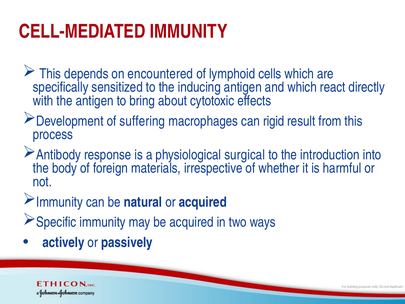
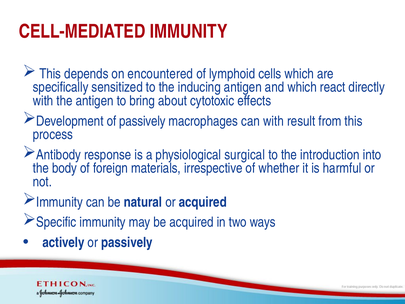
of suffering: suffering -> passively (142, 121)
can rigid: rigid -> with (273, 121)
